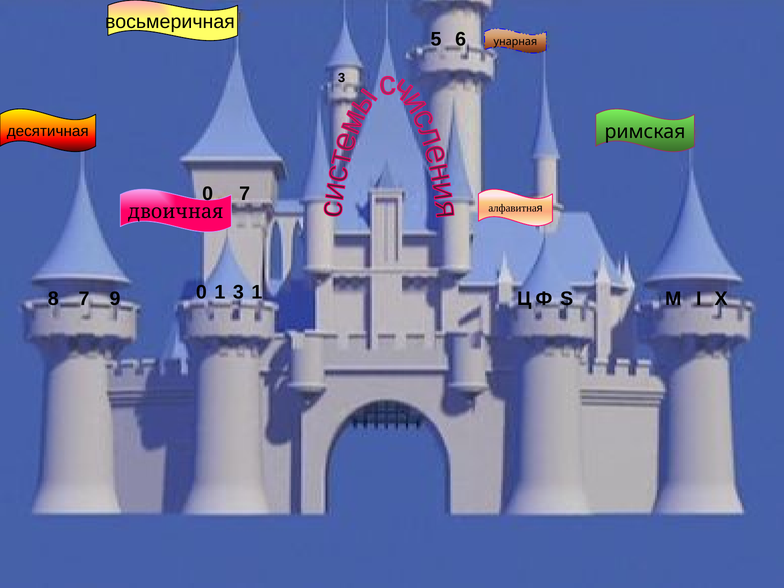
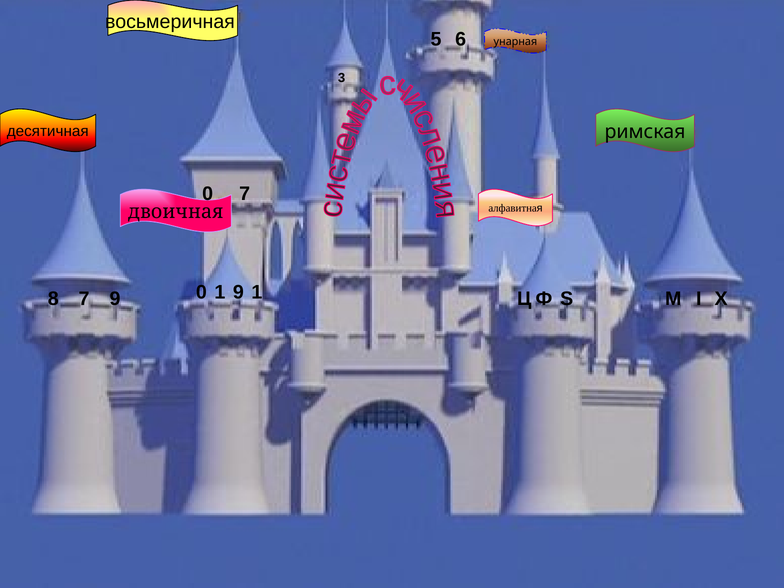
1 3: 3 -> 9 (238, 292)
